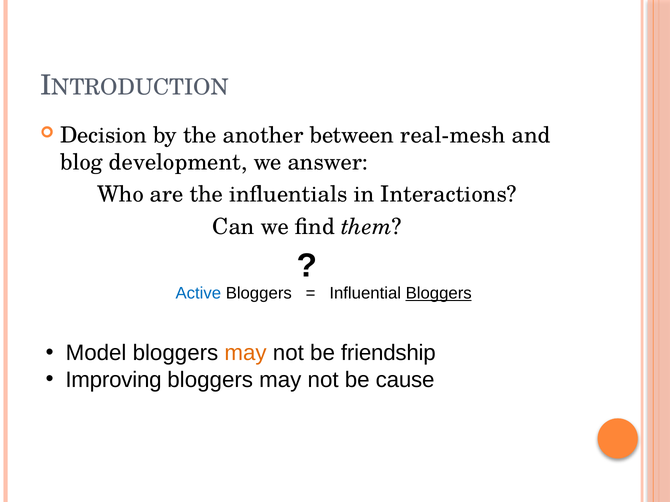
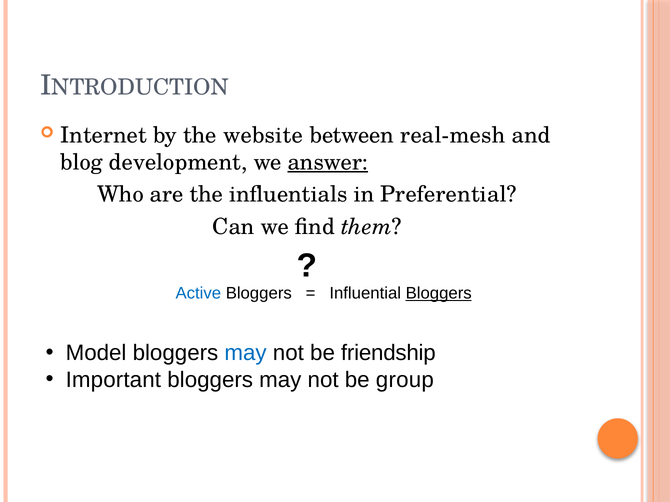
Decision: Decision -> Internet (103, 136)
another: another -> website (263, 136)
answer underline: none -> present (328, 162)
Interactions: Interactions -> Preferential (449, 195)
may colour: orange -> blue (246, 353)
Improving: Improving -> Important (113, 380)
cause: cause -> group (405, 380)
